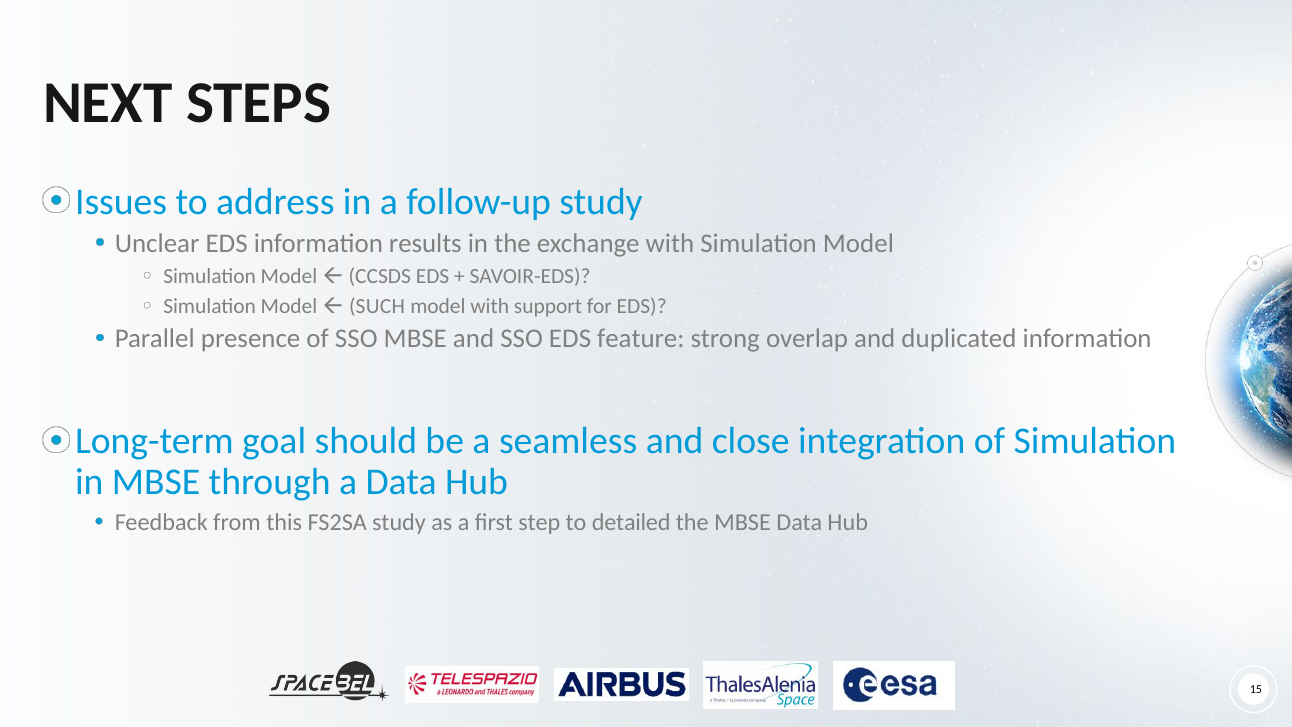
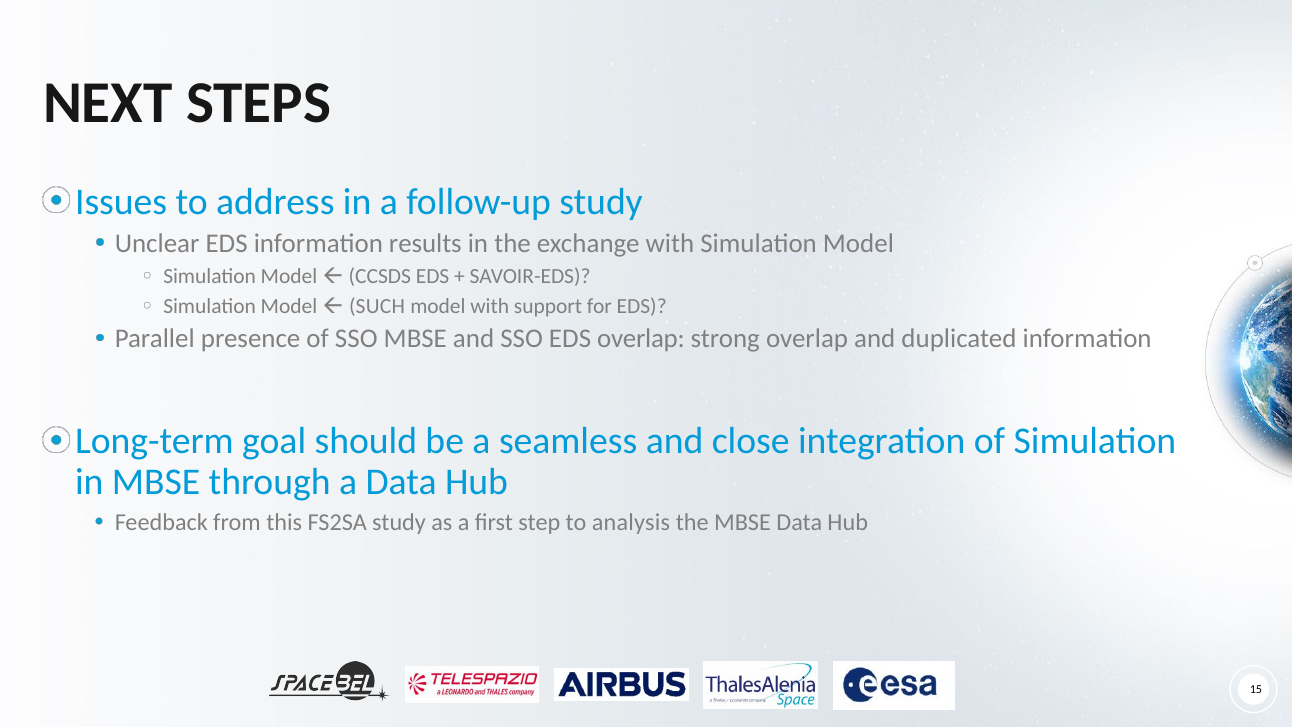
EDS feature: feature -> overlap (641, 339)
detailed: detailed -> analysis (631, 522)
